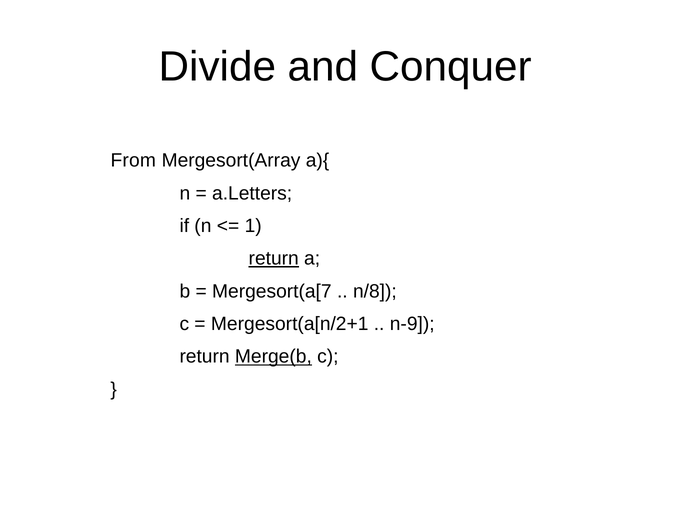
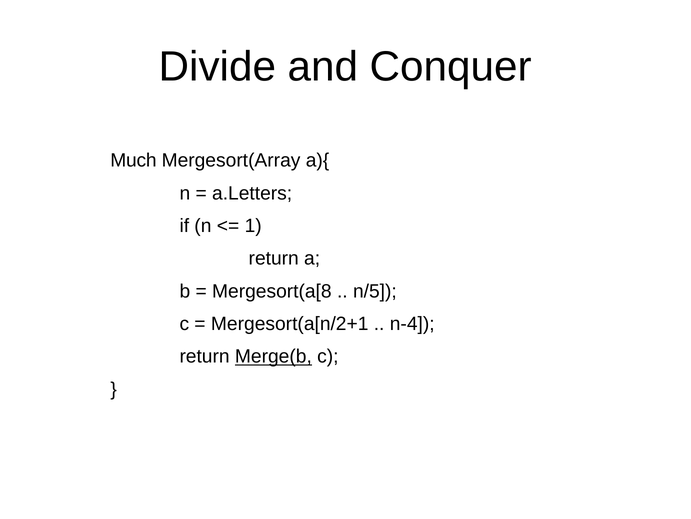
From: From -> Much (133, 160)
return underline: present -> none (274, 258)
Mergesort(a[7: Mergesort(a[7 -> Mergesort(a[8 (272, 291)
n/8: n/8 -> n/5 (375, 291)
n-9: n-9 -> n-4 (412, 323)
